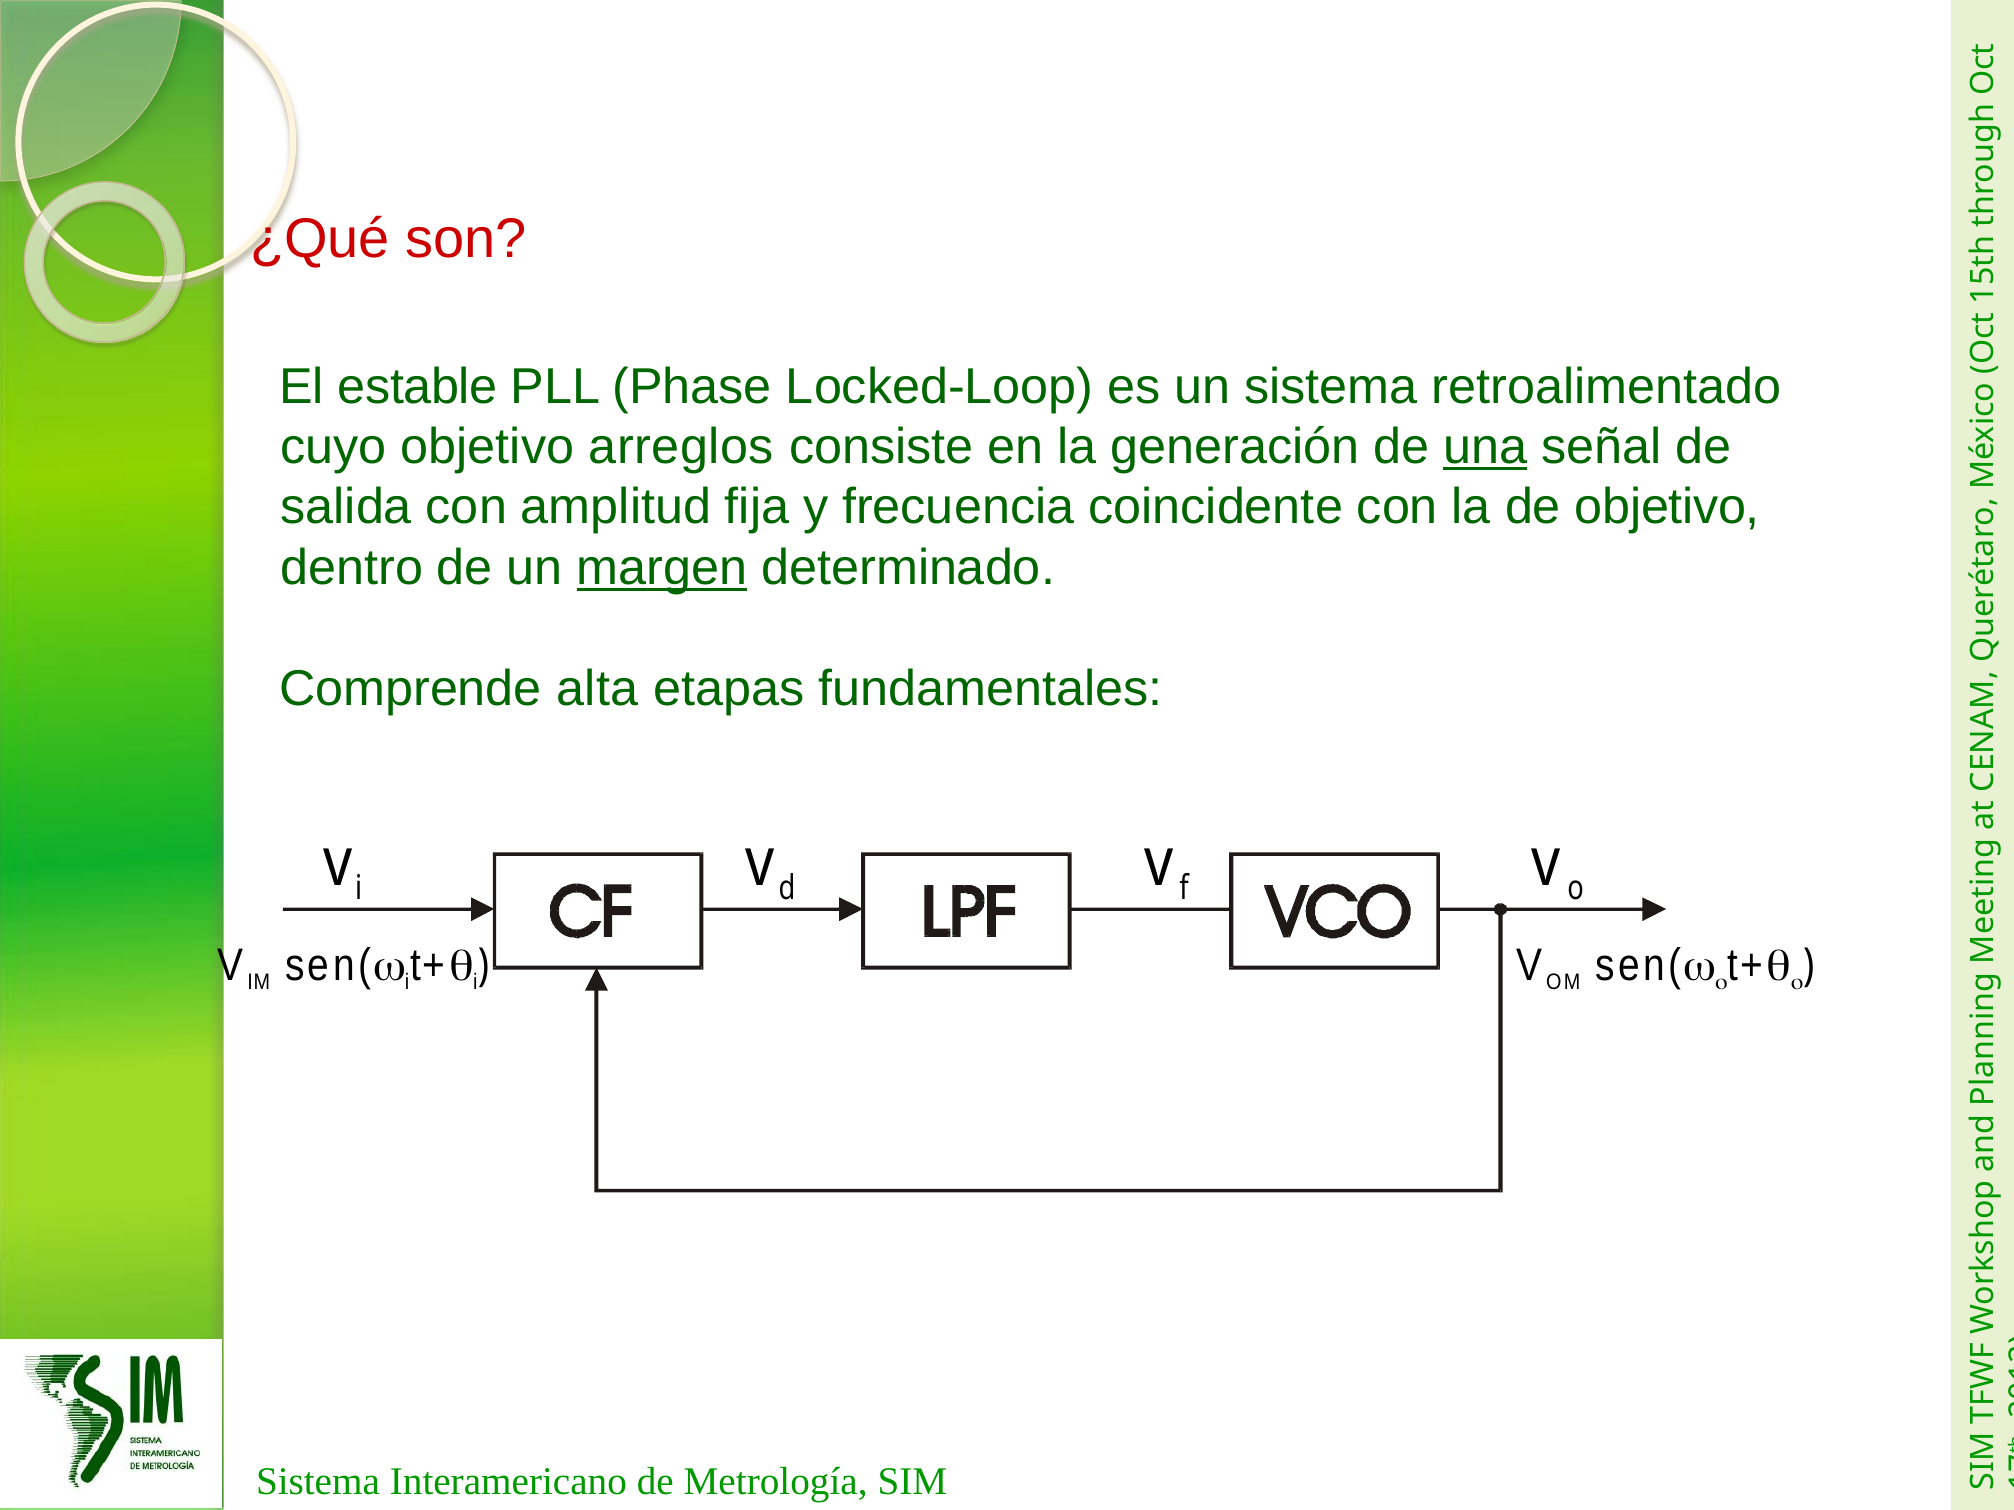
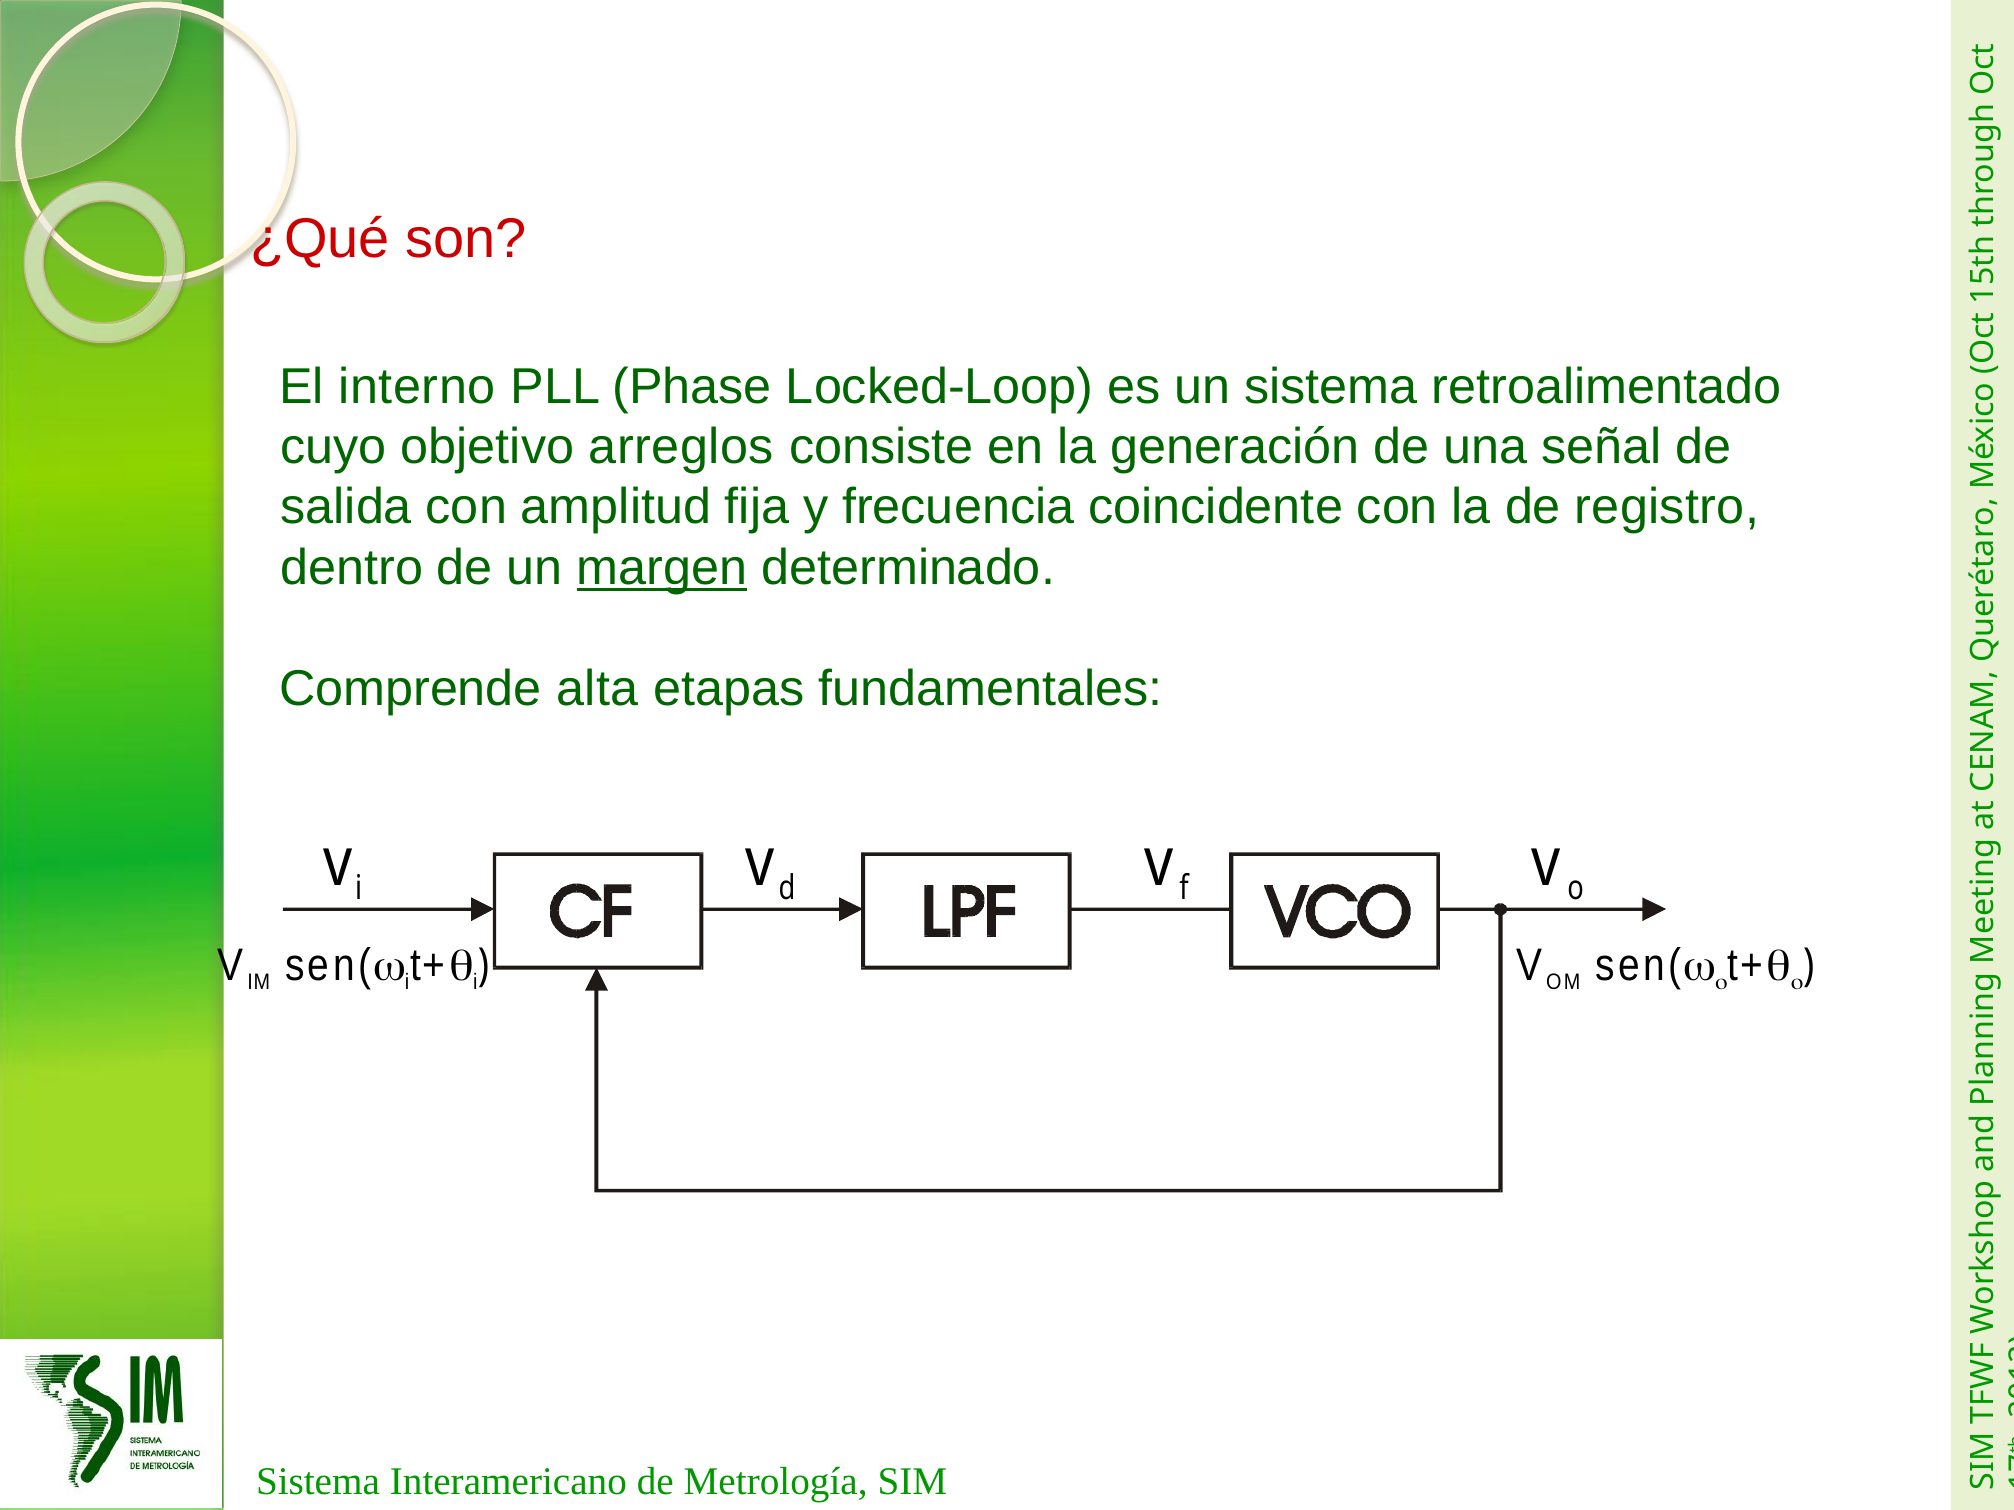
estable: estable -> interno (417, 387)
una underline: present -> none (1485, 447)
de objetivo: objetivo -> registro (1667, 507)
